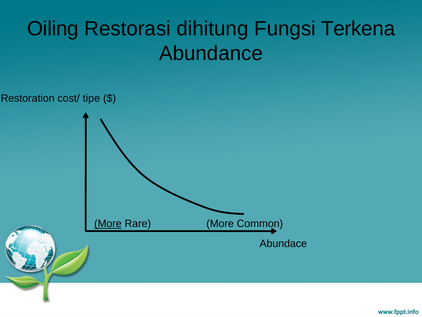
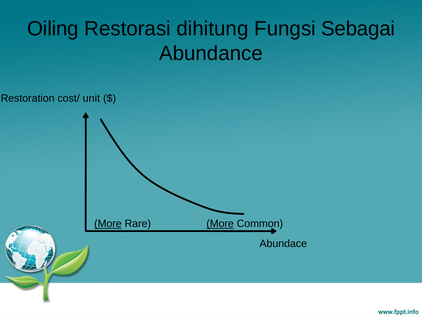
Terkena: Terkena -> Sebagai (358, 29)
tipe: tipe -> unit (91, 98)
More underline: none -> present (220, 223)
